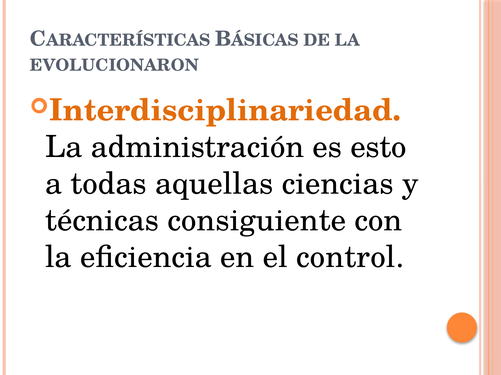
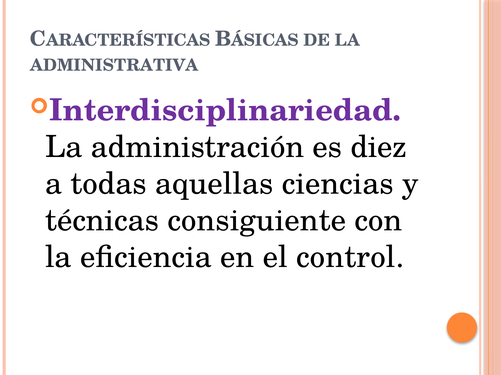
EVOLUCIONARON: EVOLUCIONARON -> ADMINISTRATIVA (114, 65)
Interdisciplinariedad colour: orange -> purple (225, 111)
esto: esto -> diez (379, 147)
